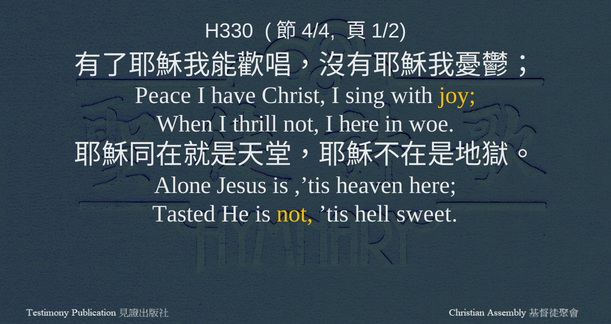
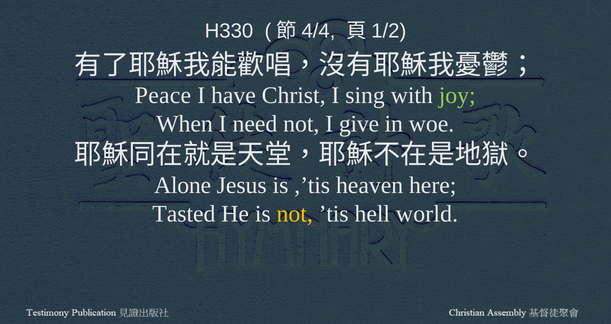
joy colour: yellow -> light green (457, 95)
thrill: thrill -> need (255, 124)
I here: here -> give (359, 124)
sweet: sweet -> world (427, 214)
